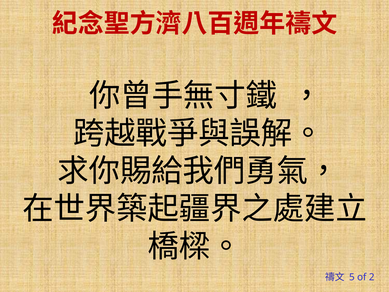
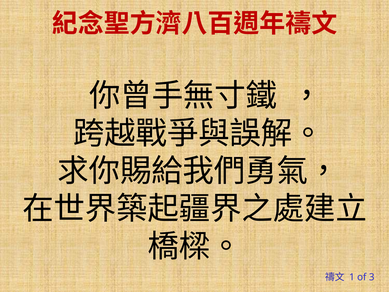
5: 5 -> 1 (352, 277)
2: 2 -> 3 (372, 277)
